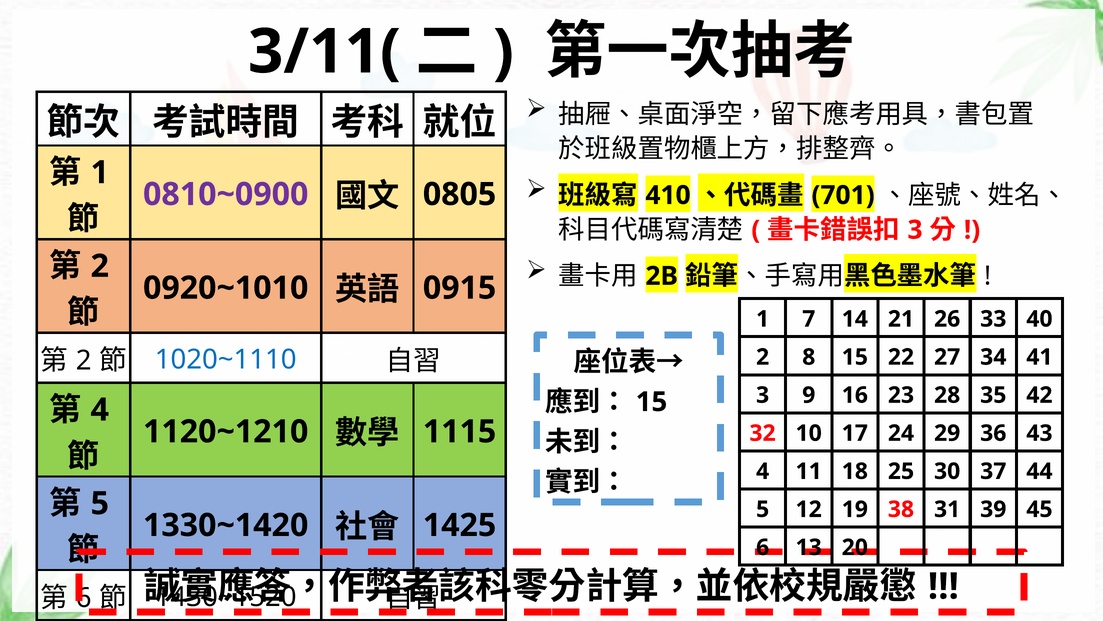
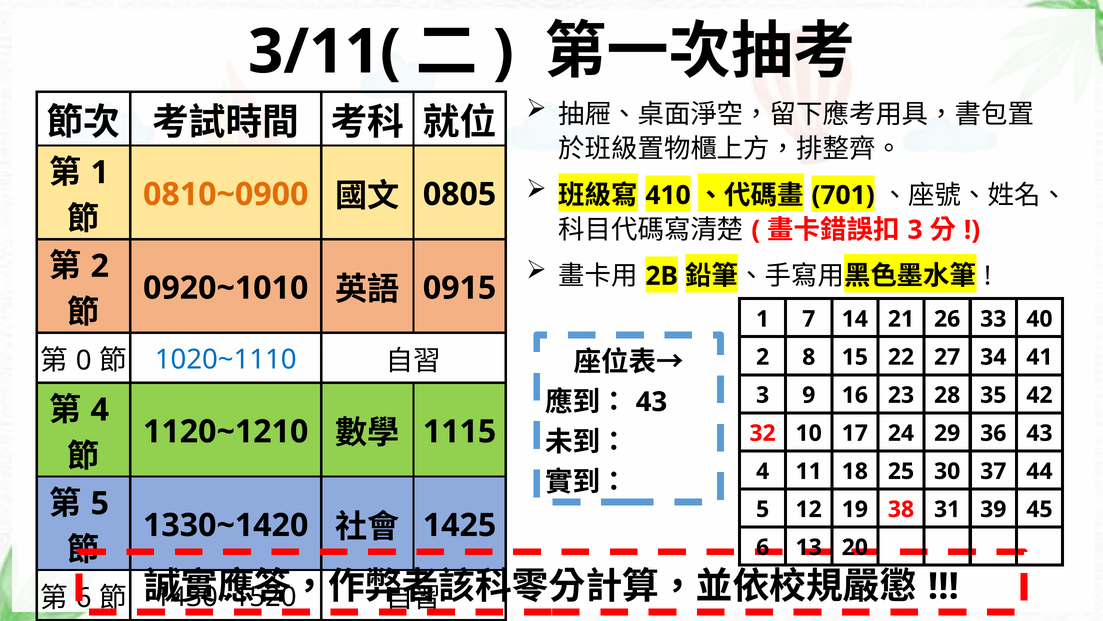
0810~0900 colour: purple -> orange (226, 194)
2: 2 -> 0 (84, 361)
15: 15 -> 43 (651, 402)
